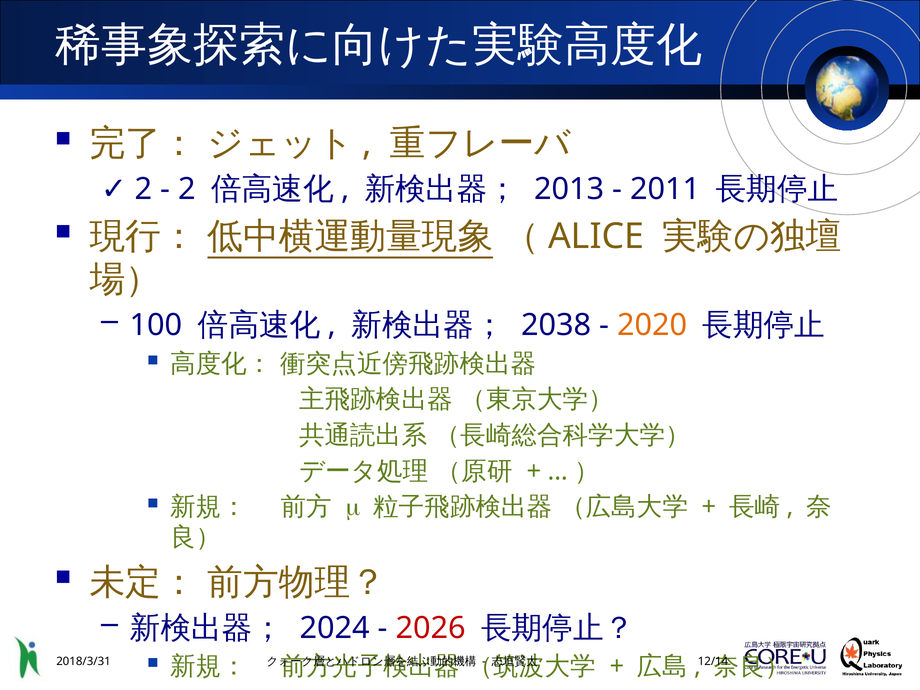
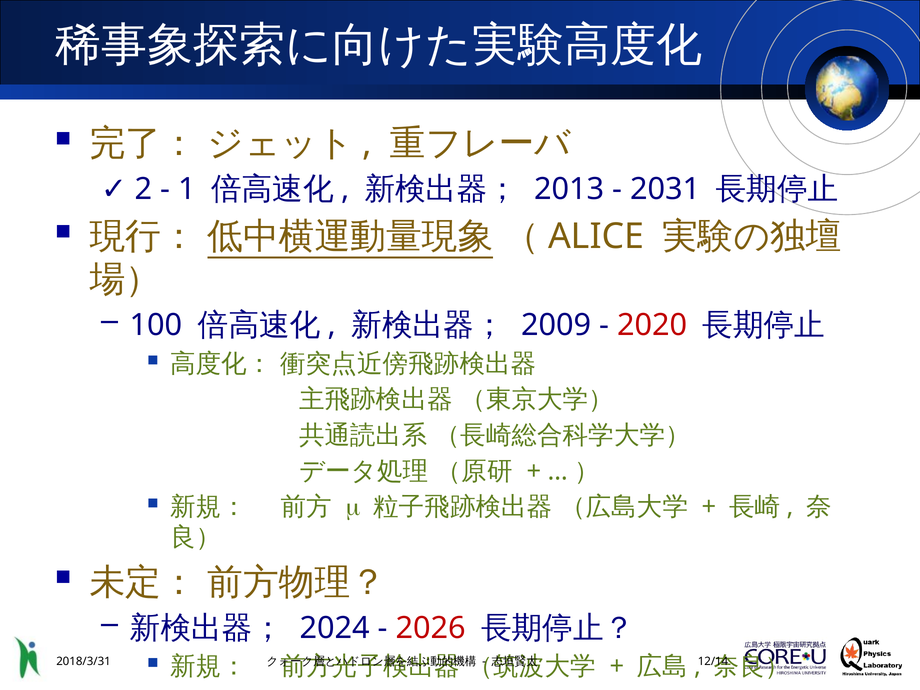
2: 2 -> 1 (187, 189)
2011: 2011 -> 2031 (665, 189)
2038: 2038 -> 2009 (556, 325)
2020 colour: orange -> red (652, 325)
